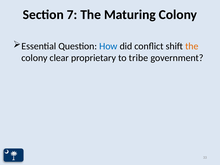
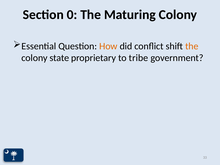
7: 7 -> 0 (72, 15)
How colour: blue -> orange (108, 46)
clear: clear -> state (59, 58)
